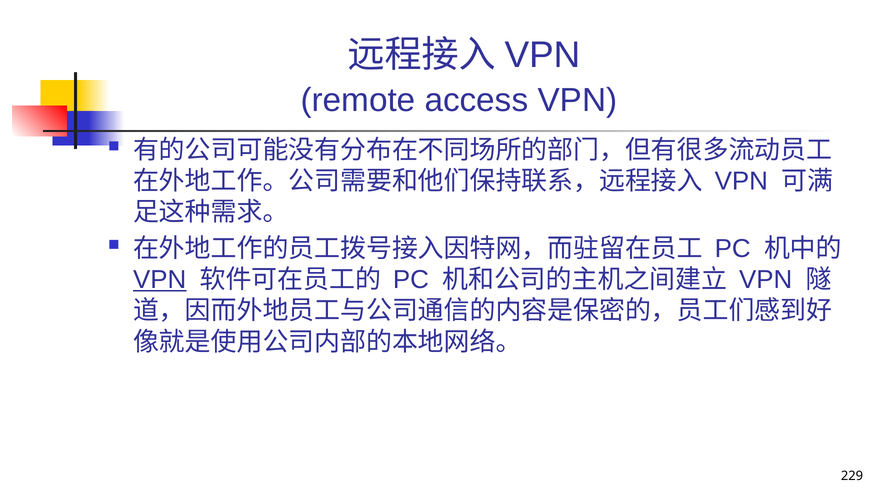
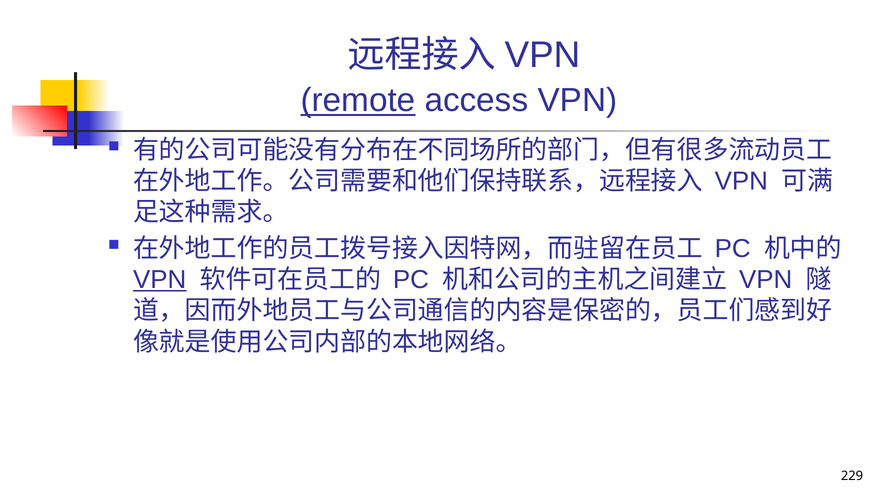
remote underline: none -> present (358, 100)
